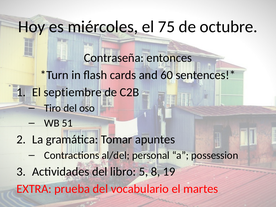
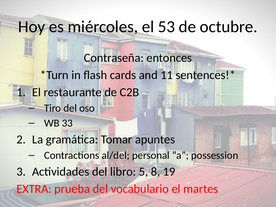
75: 75 -> 53 (166, 27)
60: 60 -> 11 (167, 75)
septiembre: septiembre -> restaurante (73, 92)
51: 51 -> 33 (67, 123)
